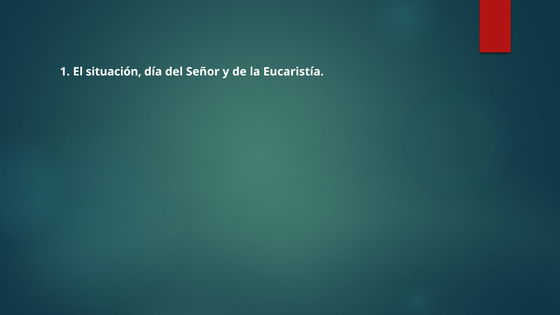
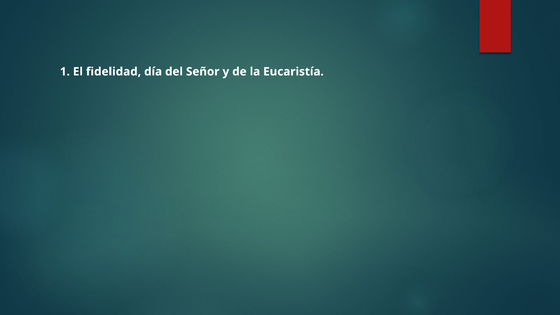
situación: situación -> fidelidad (113, 72)
